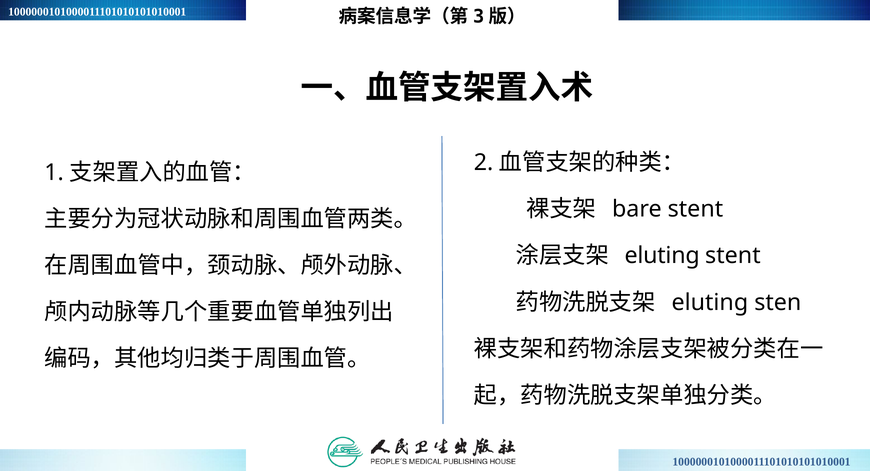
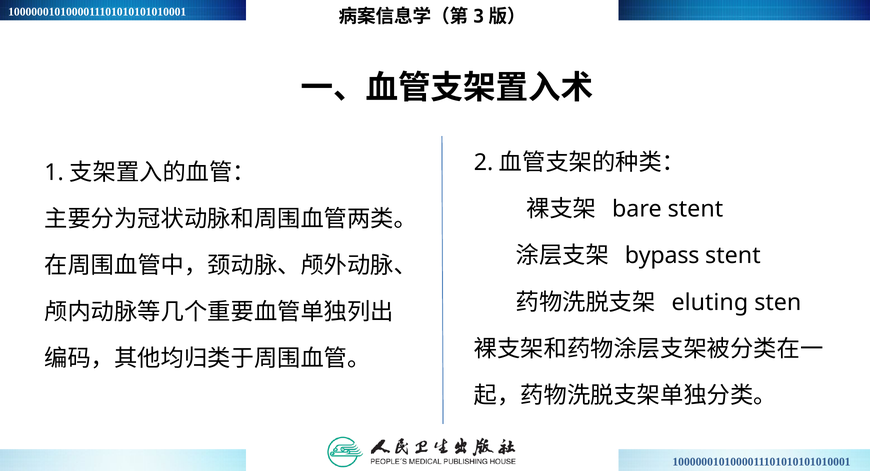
eluting: eluting -> bypass (662, 256)
